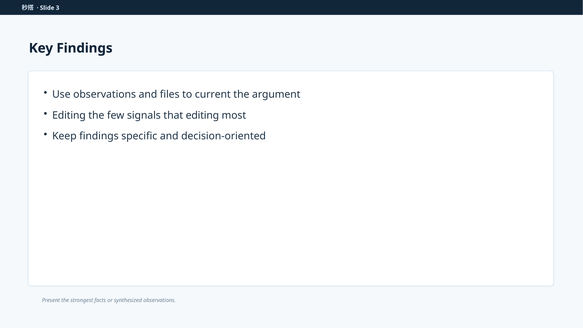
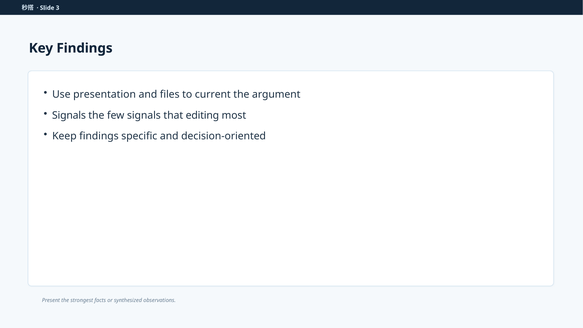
Use observations: observations -> presentation (105, 94)
Editing: Editing -> Signals (69, 115)
